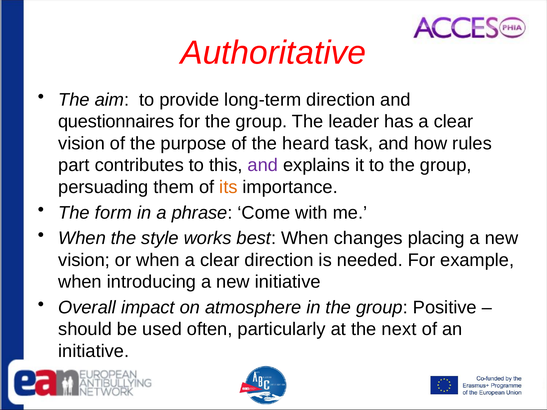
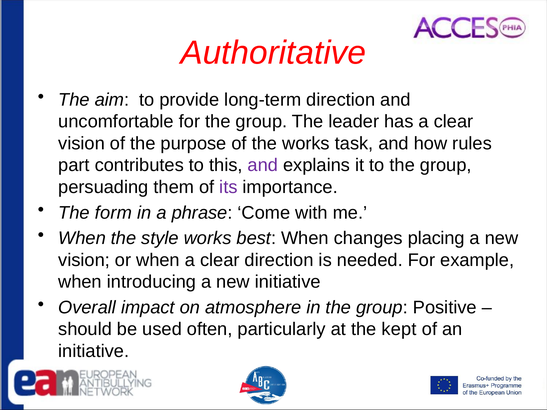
questionnaires: questionnaires -> uncomfortable (116, 122)
the heard: heard -> works (306, 144)
its colour: orange -> purple (228, 187)
next: next -> kept (399, 329)
